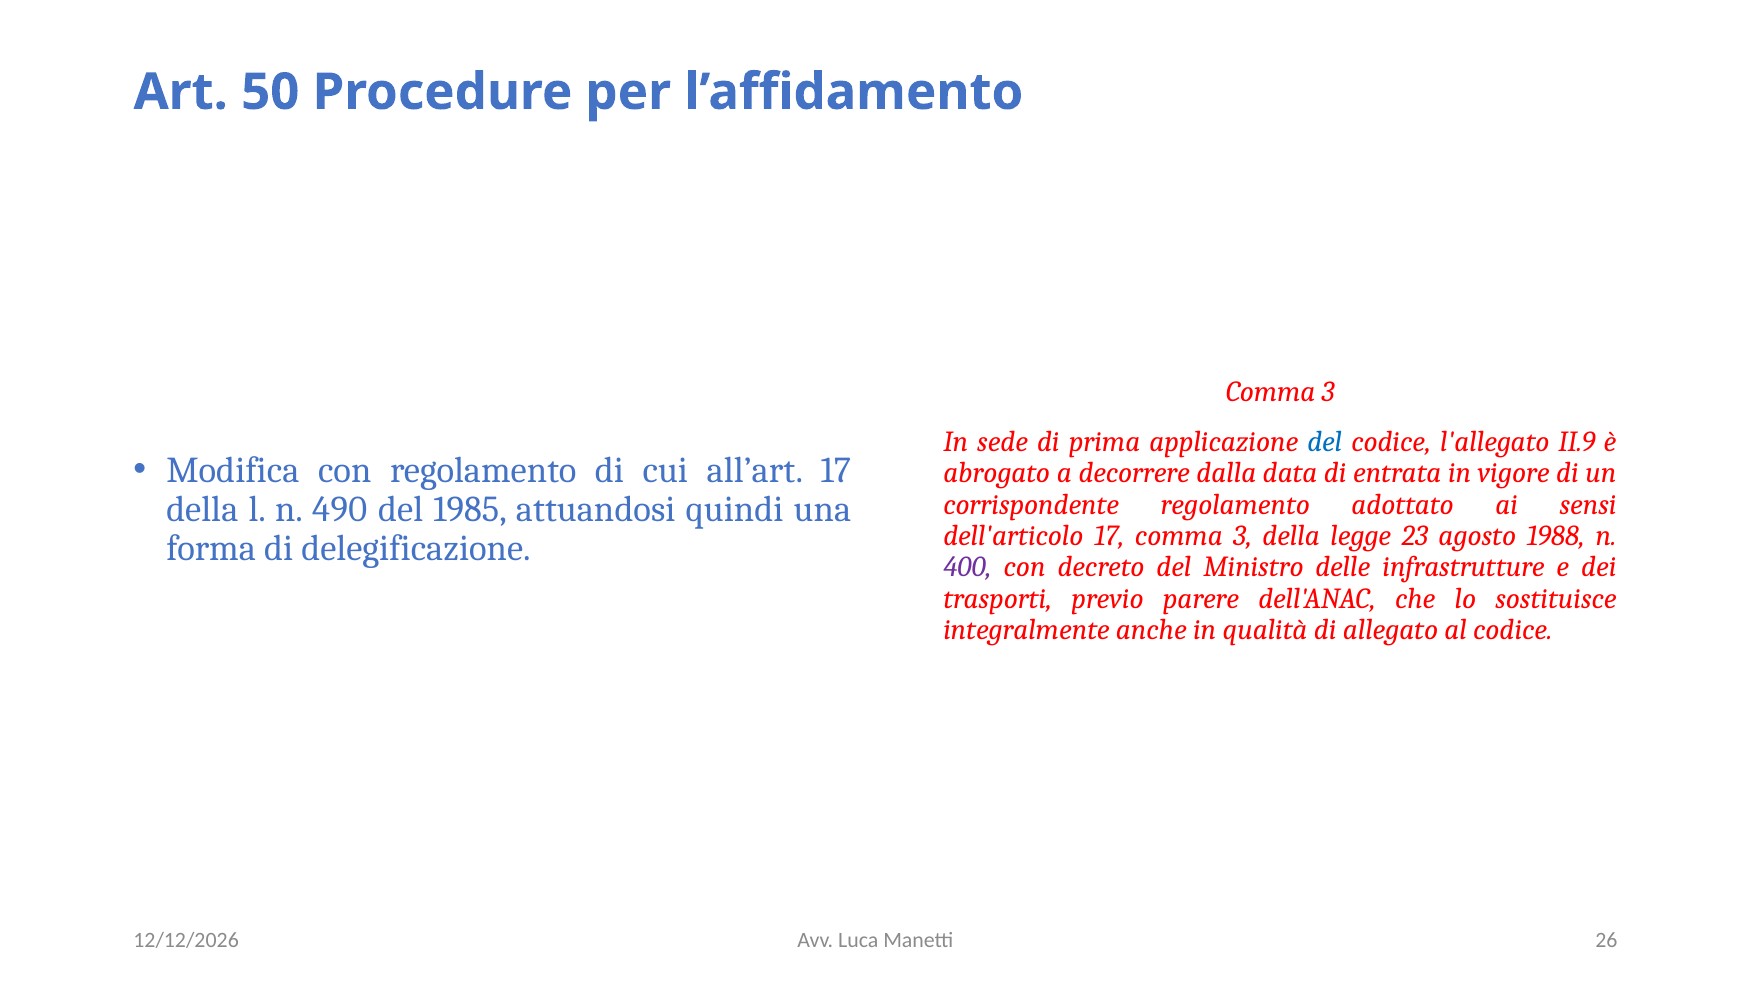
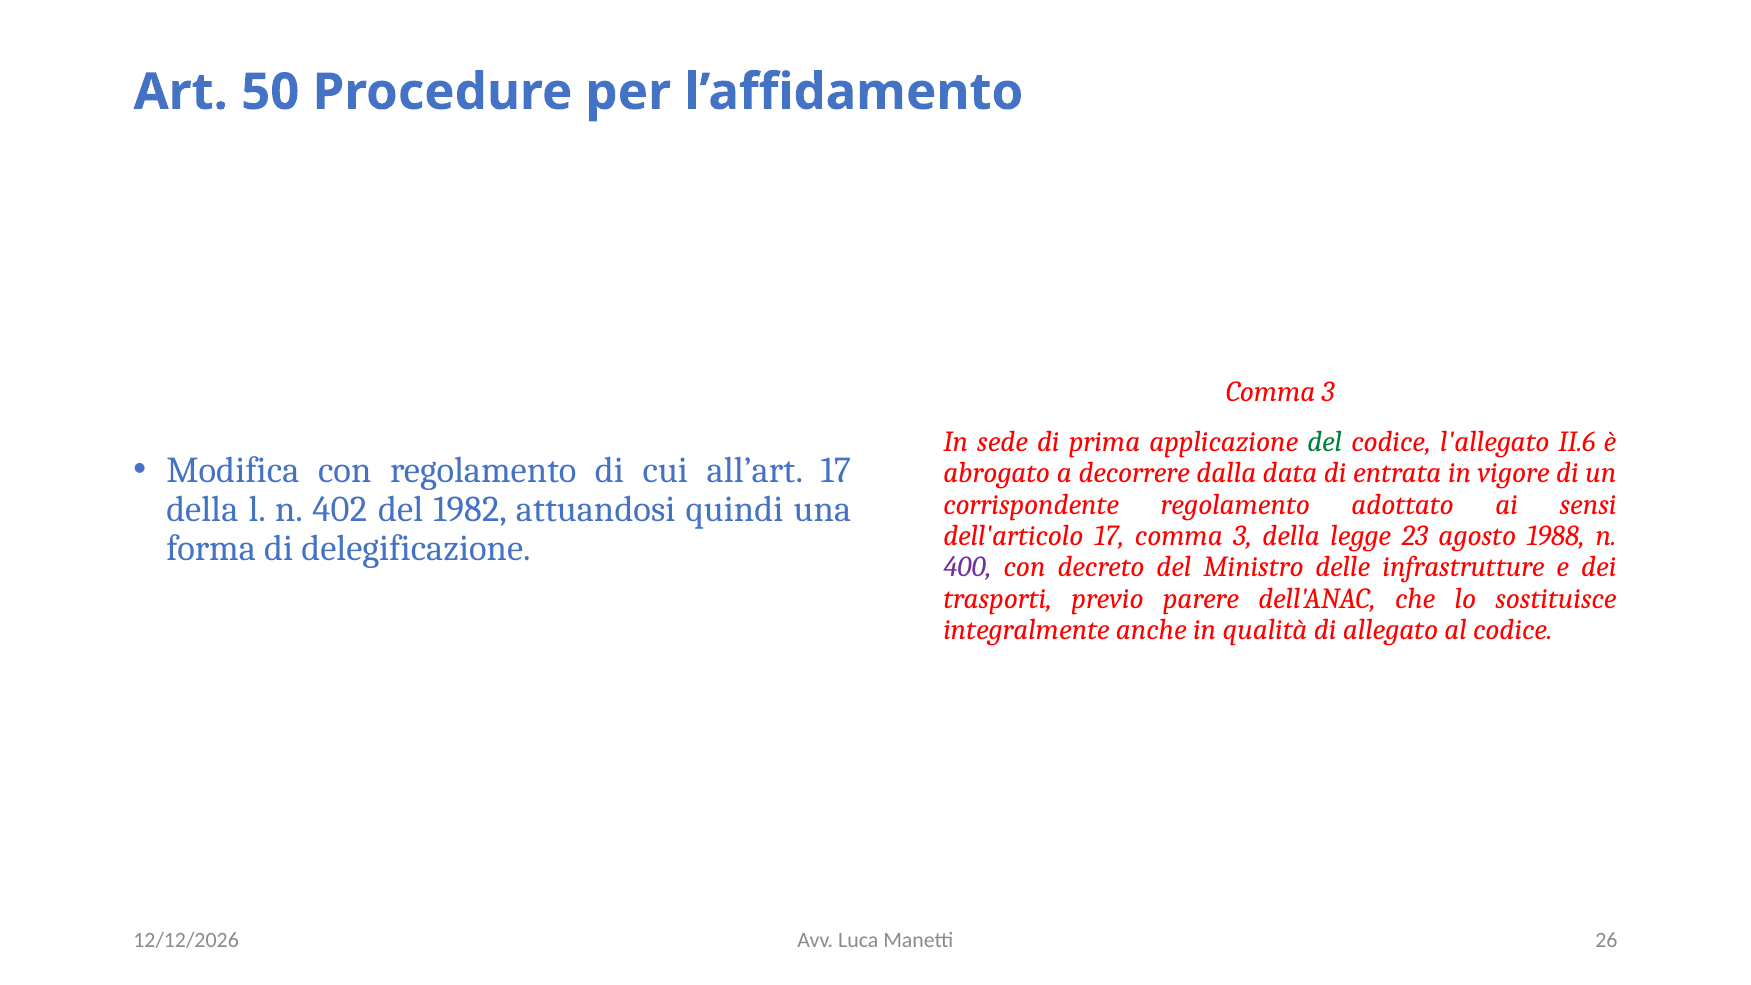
del colour: blue -> green (1325, 442)
II.9: II.9 -> II.6 (1577, 442)
490: 490 -> 402 (340, 509)
1985: 1985 -> 1982 (470, 509)
